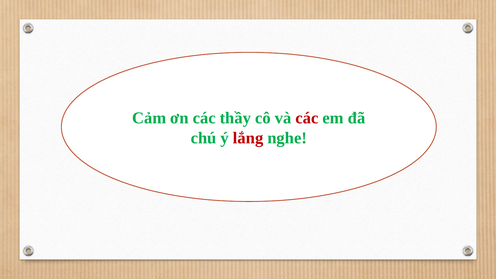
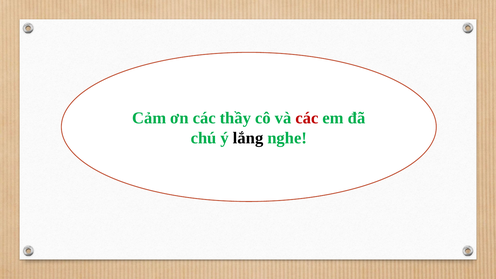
lắng colour: red -> black (248, 138)
